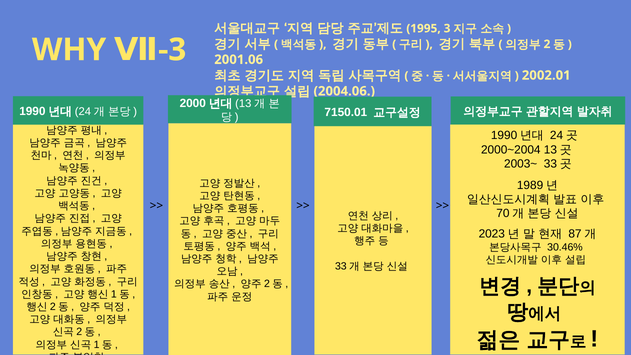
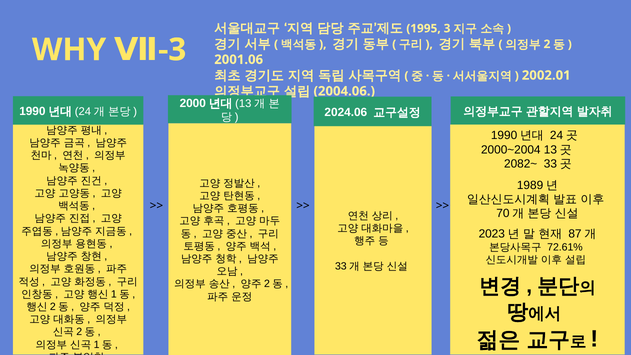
7150.01: 7150.01 -> 2024.06 (346, 112)
2003~: 2003~ -> 2082~ (521, 164)
30.46%: 30.46% -> 72.61% (565, 247)
